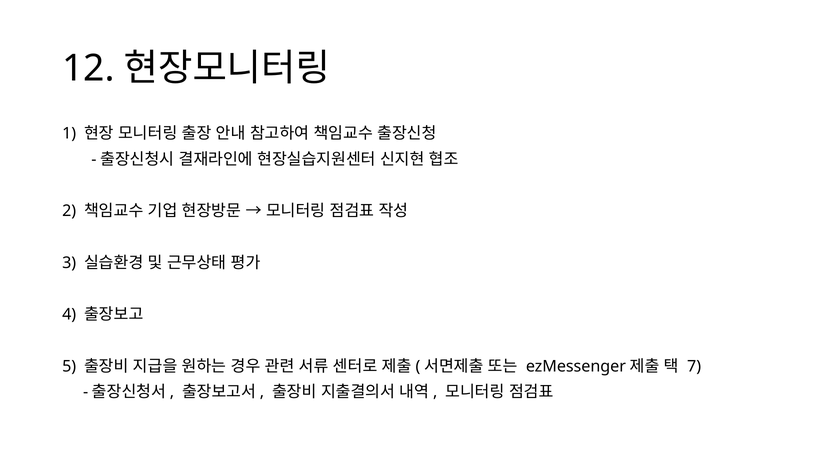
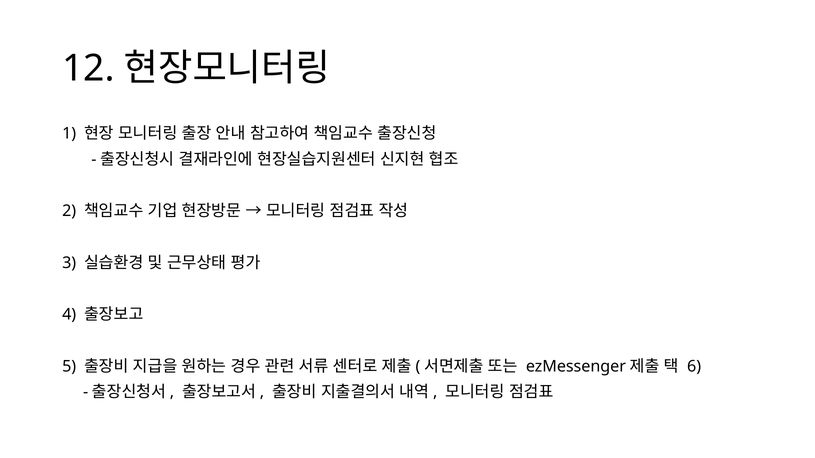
7: 7 -> 6 (694, 367)
